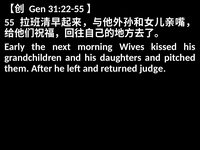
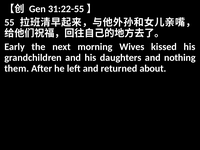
pitched: pitched -> nothing (180, 58)
judge: judge -> about (153, 68)
